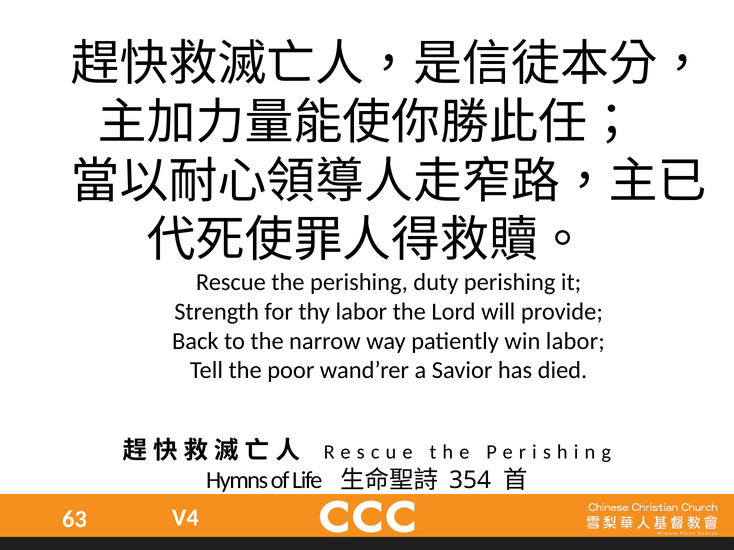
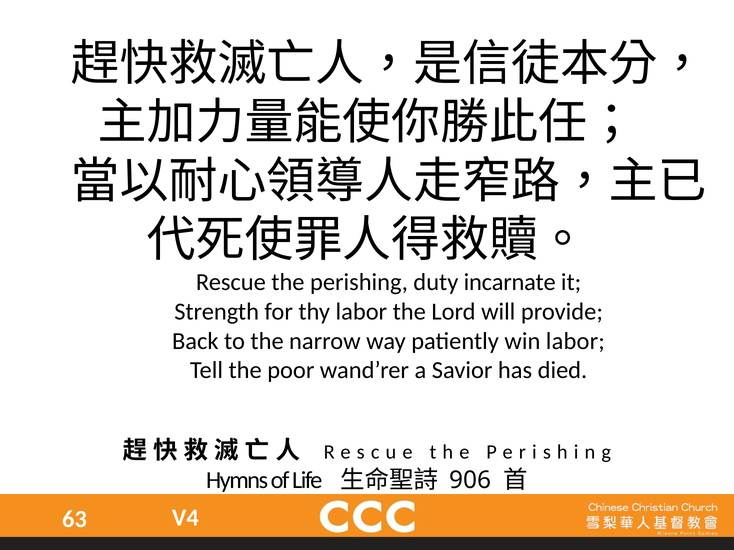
duty perishing: perishing -> incarnate (510, 283)
354: 354 -> 906 (470, 481)
